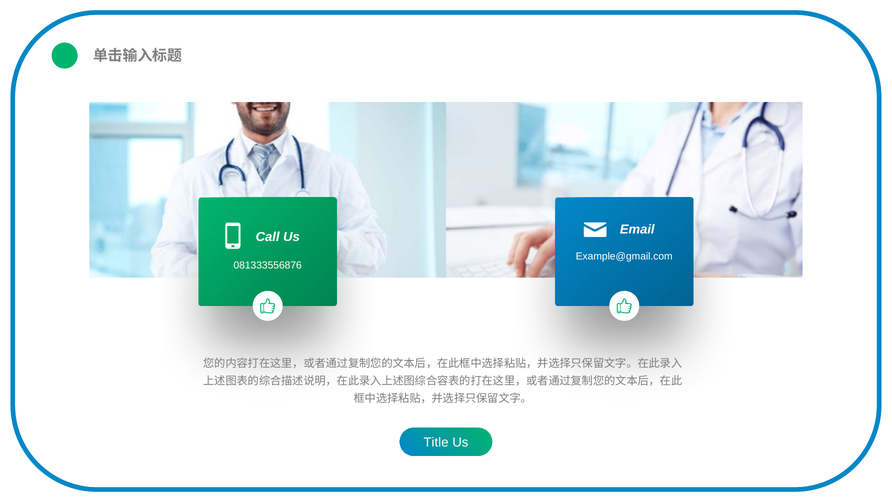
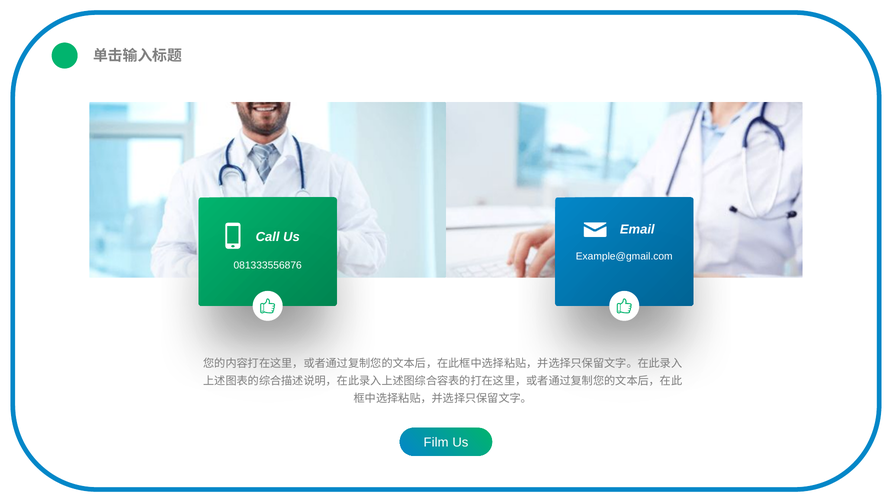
Title: Title -> Film (436, 442)
